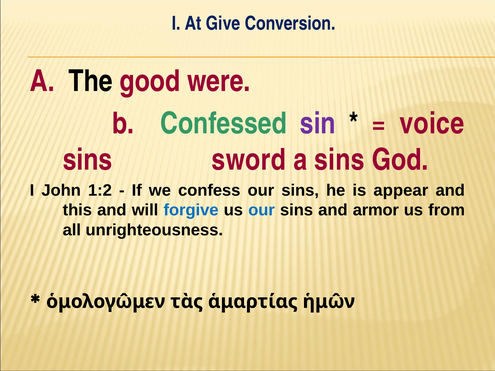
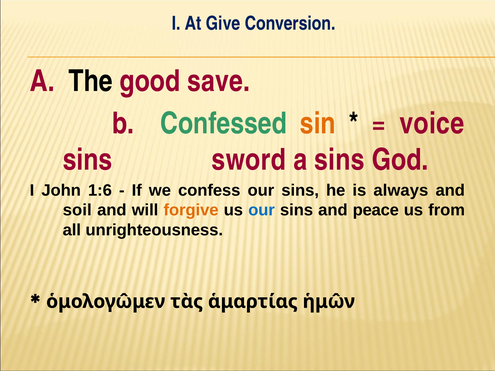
were: were -> save (219, 81)
sin colour: purple -> orange (318, 124)
1:2: 1:2 -> 1:6 (100, 191)
appear: appear -> always (401, 191)
this: this -> soil (77, 210)
forgive colour: blue -> orange (191, 210)
armor: armor -> peace (376, 210)
